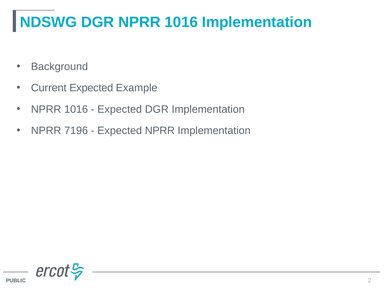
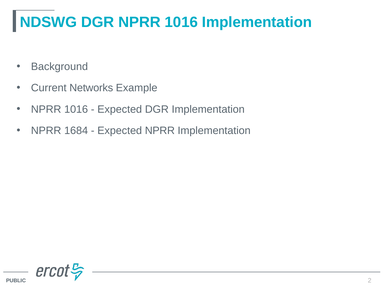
Current Expected: Expected -> Networks (91, 88)
7196: 7196 -> 1684 (76, 131)
